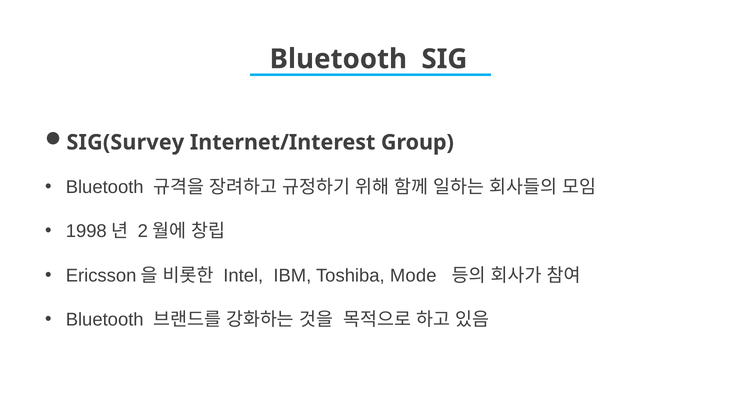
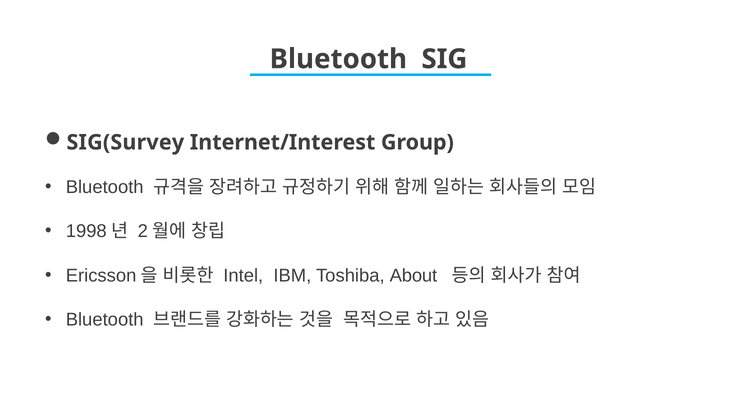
Mode: Mode -> About (413, 275)
